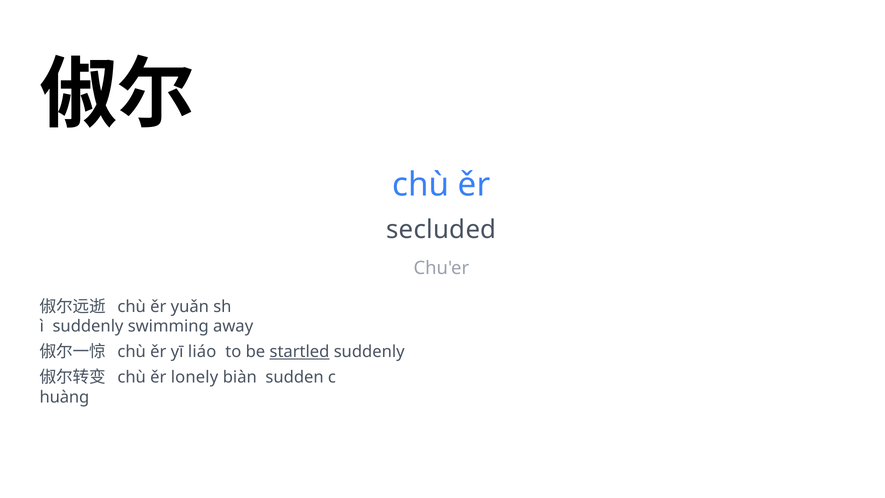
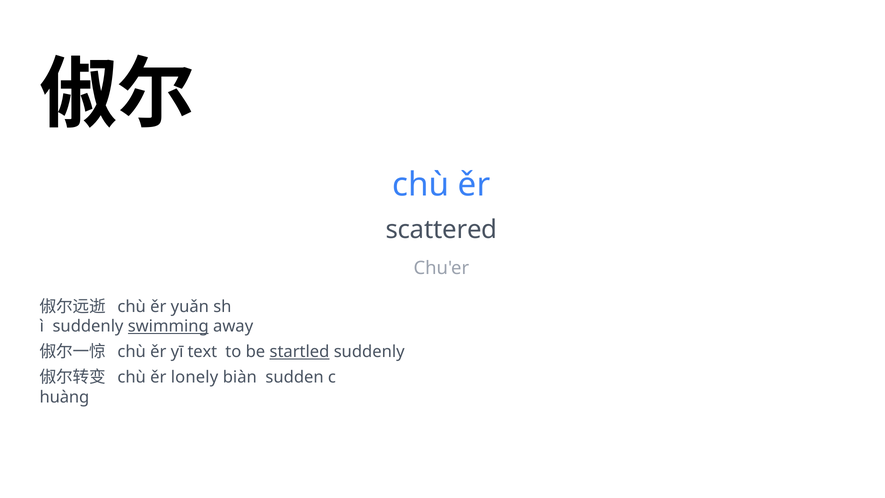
secluded: secluded -> scattered (441, 230)
swimming underline: none -> present (168, 326)
liáo: liáo -> text (202, 352)
